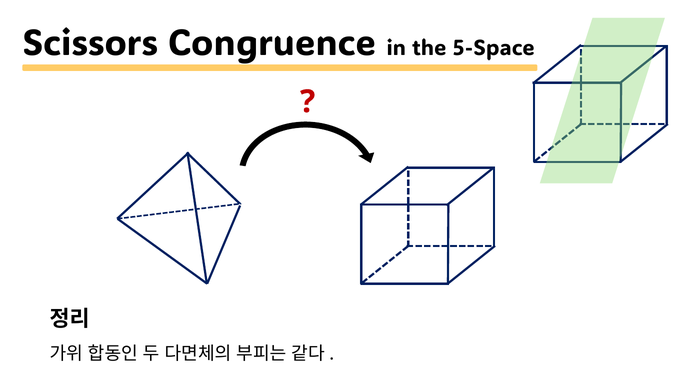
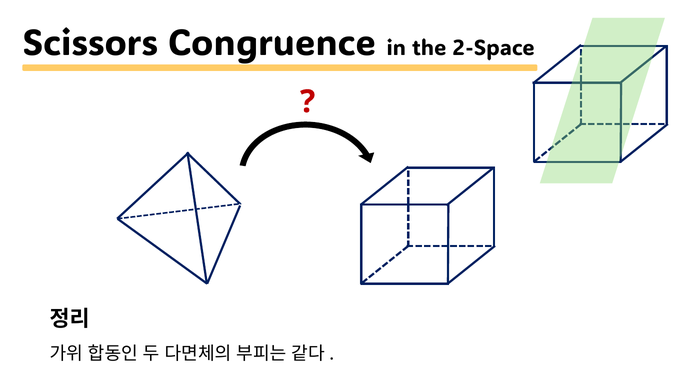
5-Space: 5-Space -> 2-Space (494, 48)
